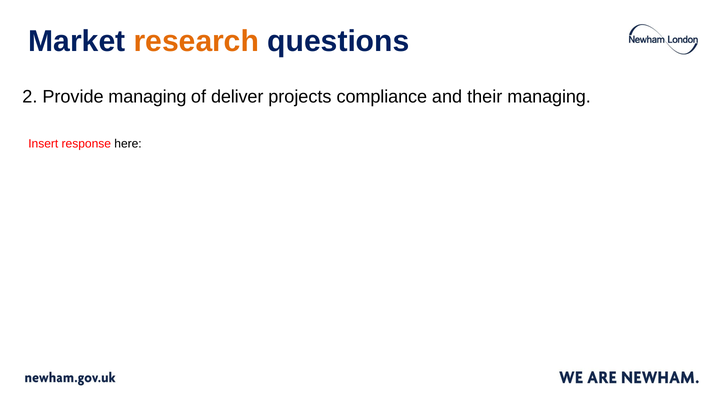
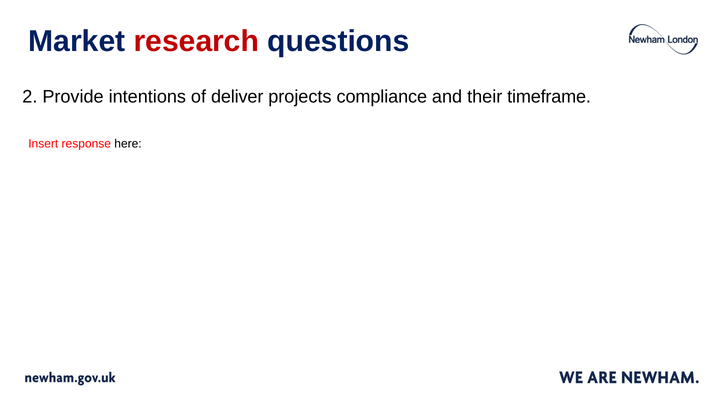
research colour: orange -> red (196, 41)
Provide managing: managing -> intentions (147, 97)
their managing: managing -> timeframe (549, 97)
